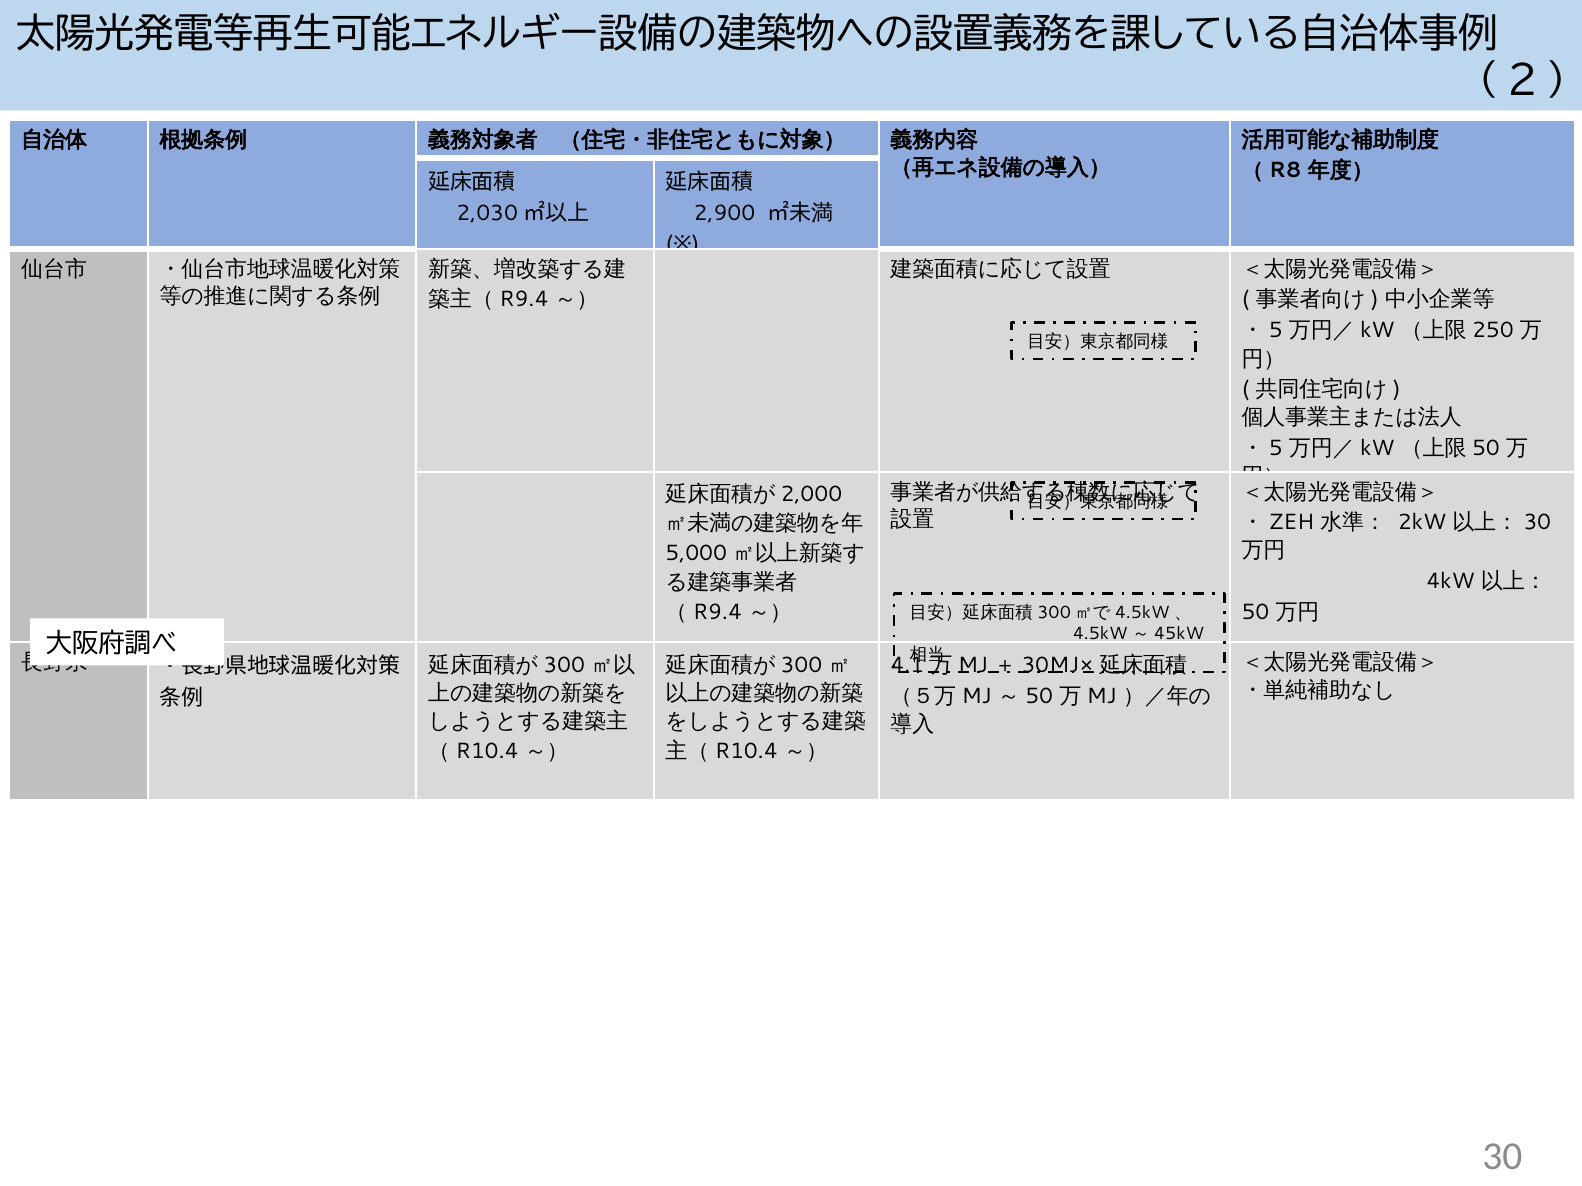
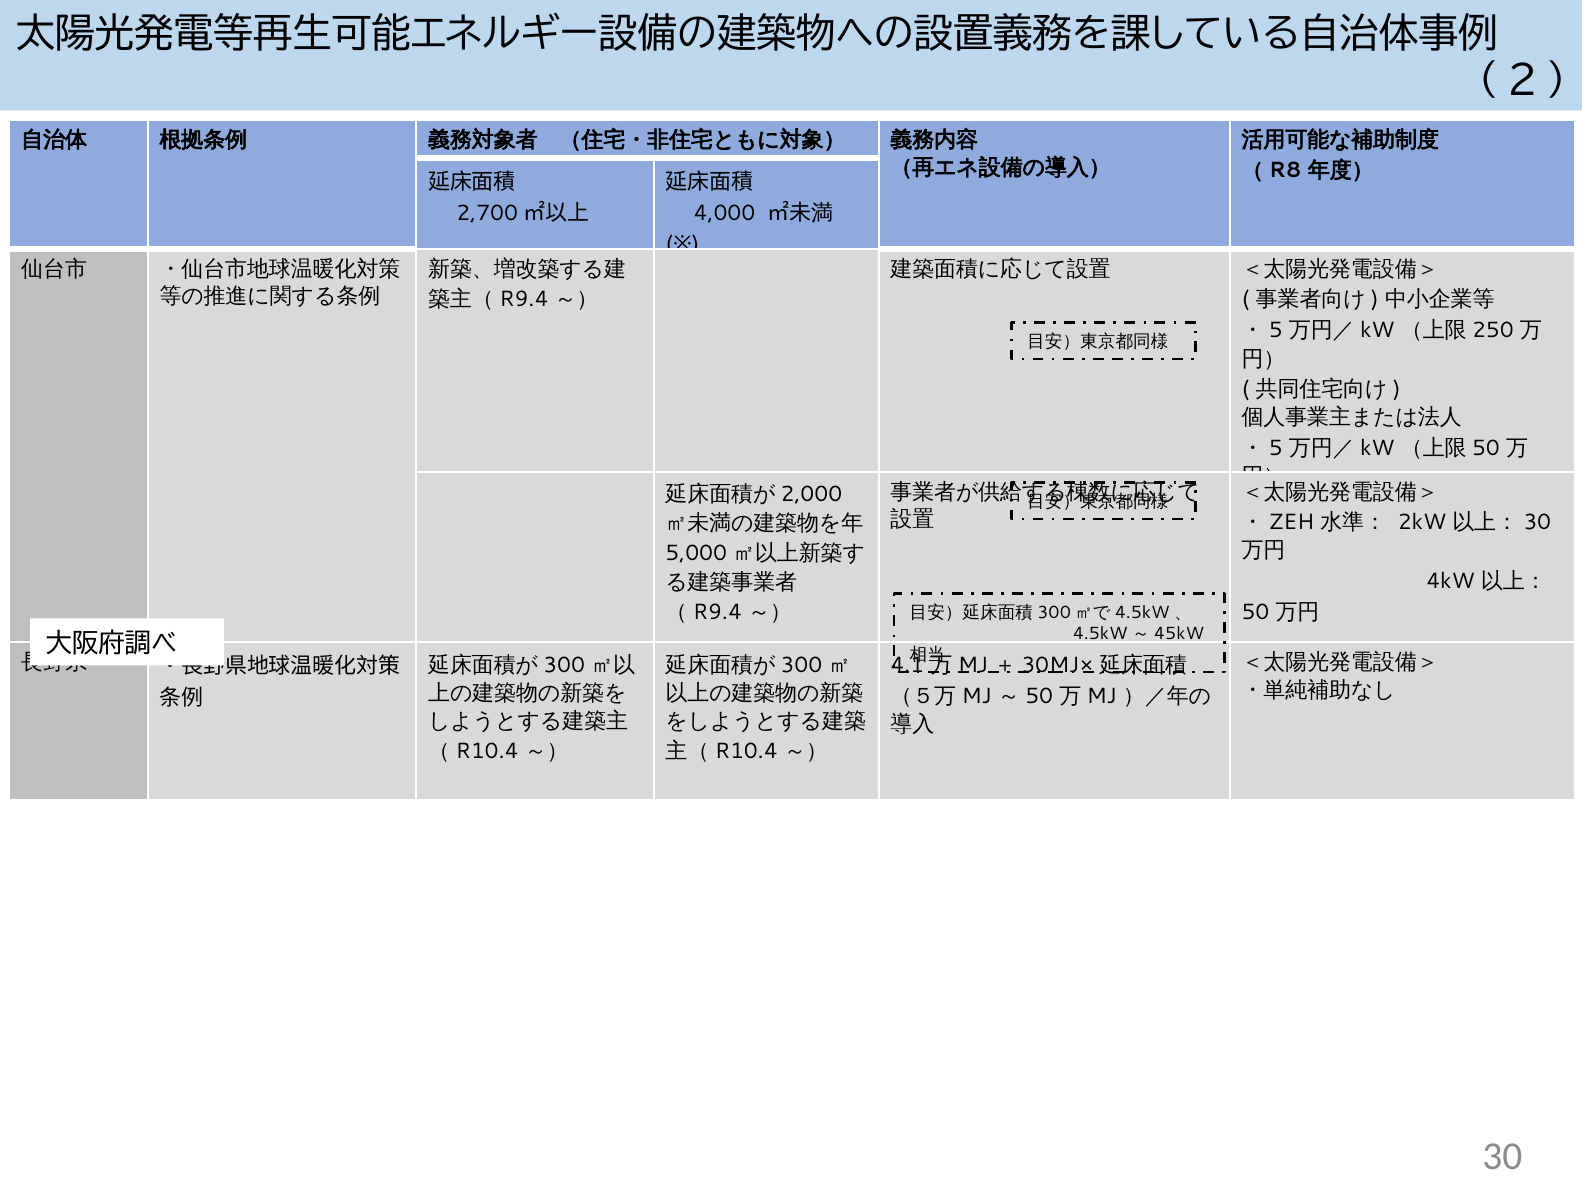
2,030: 2,030 -> 2,700 (487, 214)
2,900: 2,900 -> 4,000 (724, 214)
